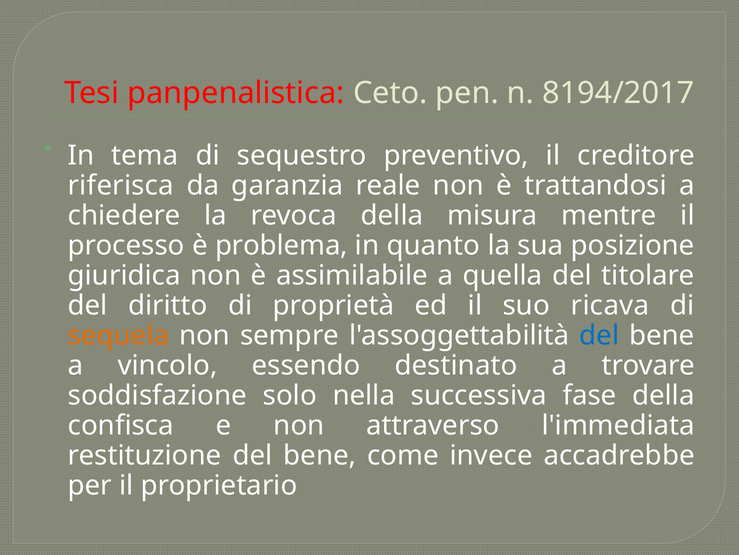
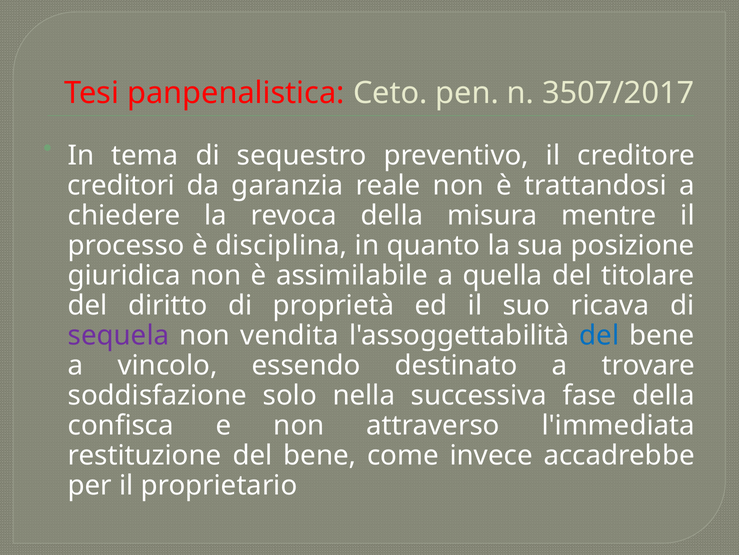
8194/2017: 8194/2017 -> 3507/2017 (618, 93)
riferisca: riferisca -> creditori (121, 185)
problema: problema -> disciplina (281, 245)
sequela colour: orange -> purple (119, 335)
sempre: sempre -> vendita (289, 335)
